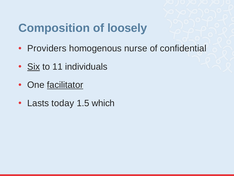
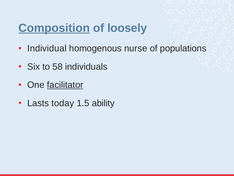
Composition underline: none -> present (54, 28)
Providers: Providers -> Individual (47, 48)
confidential: confidential -> populations (183, 48)
Six underline: present -> none (34, 67)
11: 11 -> 58 (58, 67)
which: which -> ability (103, 103)
